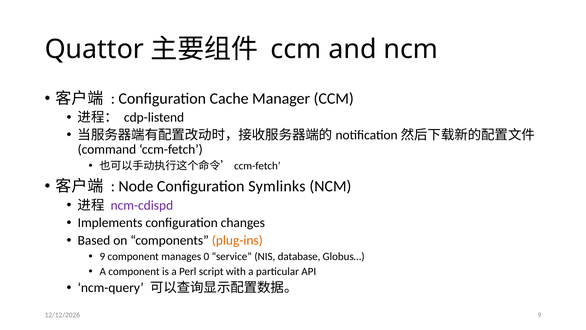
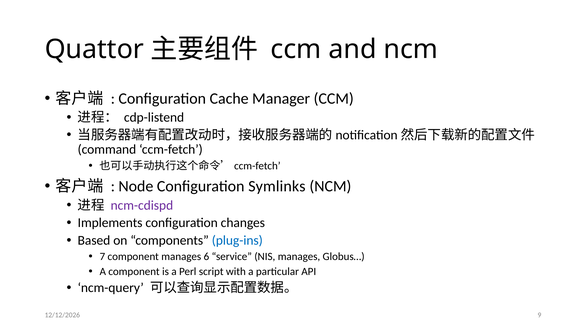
plug-ins colour: orange -> blue (237, 240)
9: 9 -> 7 (102, 256)
0: 0 -> 6 (206, 256)
NIS database: database -> manages (299, 256)
